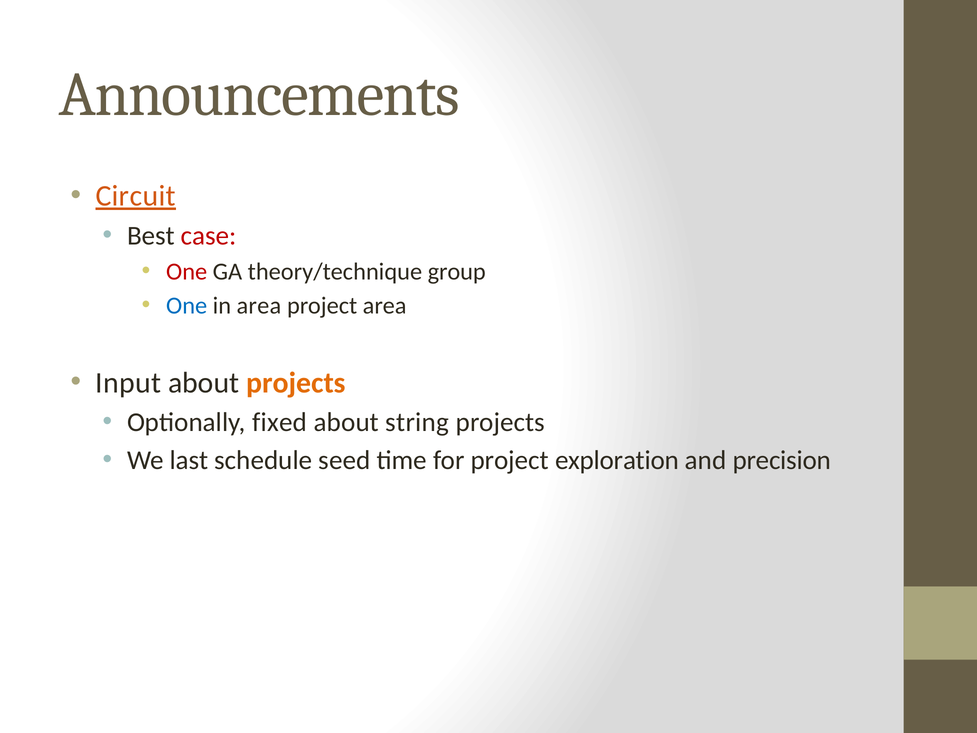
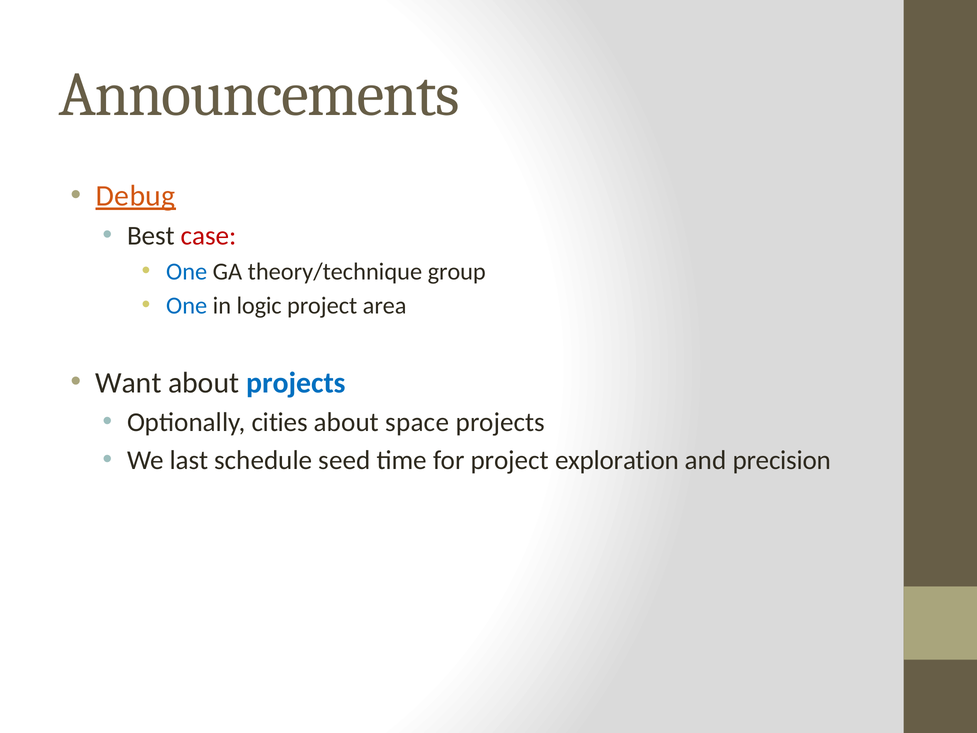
Circuit: Circuit -> Debug (136, 196)
One colour: red -> blue (187, 271)
in area: area -> logic (259, 306)
Input: Input -> Want (128, 383)
projects colour: orange -> blue (296, 383)
fixed: fixed -> cities (280, 422)
string: string -> space (417, 422)
